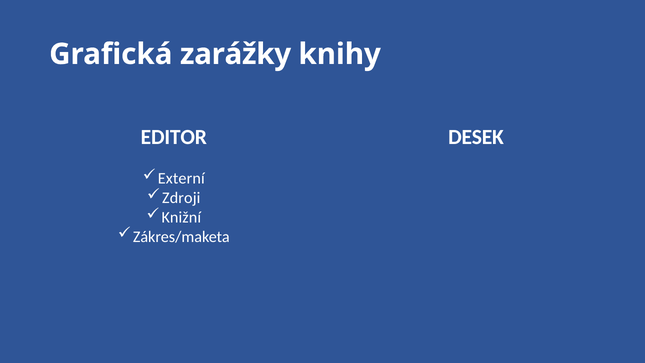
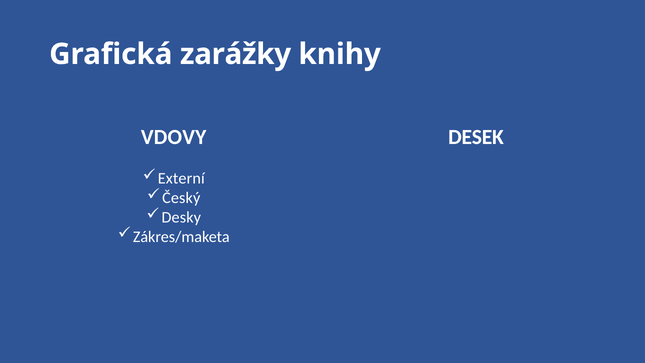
EDITOR: EDITOR -> VDOVY (174, 137)
Zdroji: Zdroji -> Český (181, 198)
Knižní: Knižní -> Desky (181, 217)
